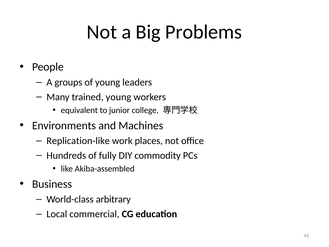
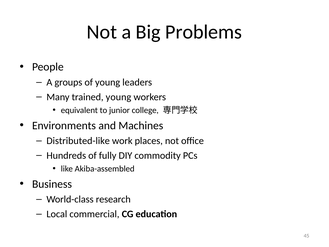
Replication-like: Replication-like -> Distributed-like (78, 141)
arbitrary: arbitrary -> research (113, 199)
